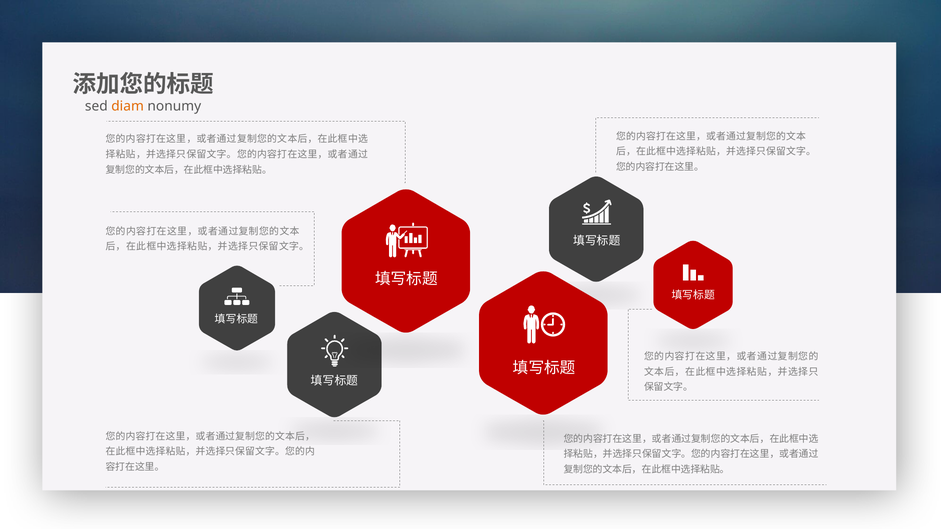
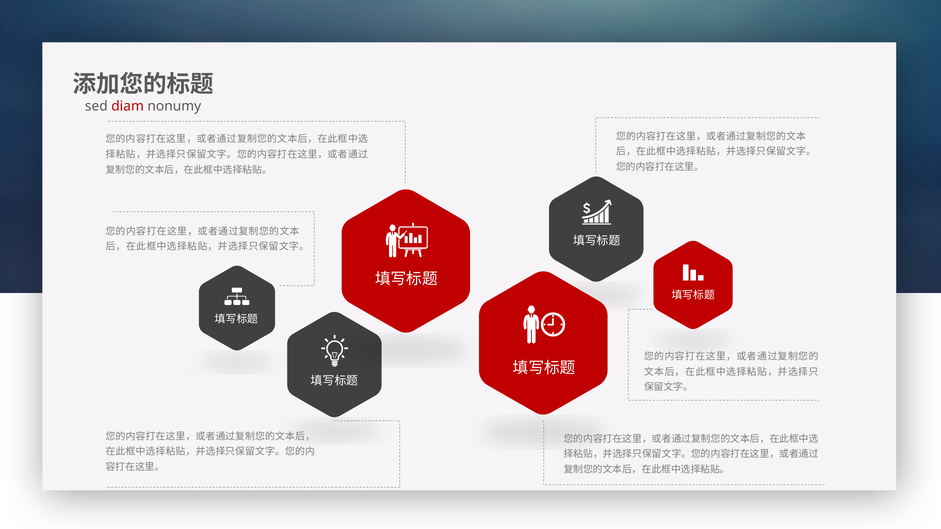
diam colour: orange -> red (128, 106)
